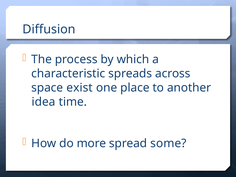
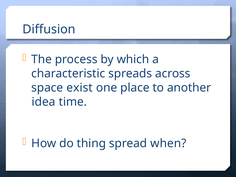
more: more -> thing (91, 143)
some: some -> when (168, 143)
